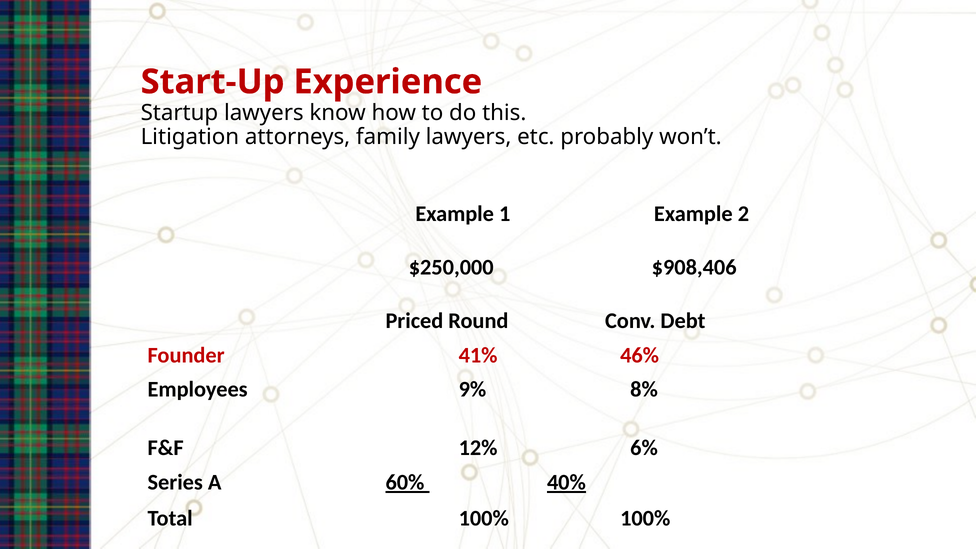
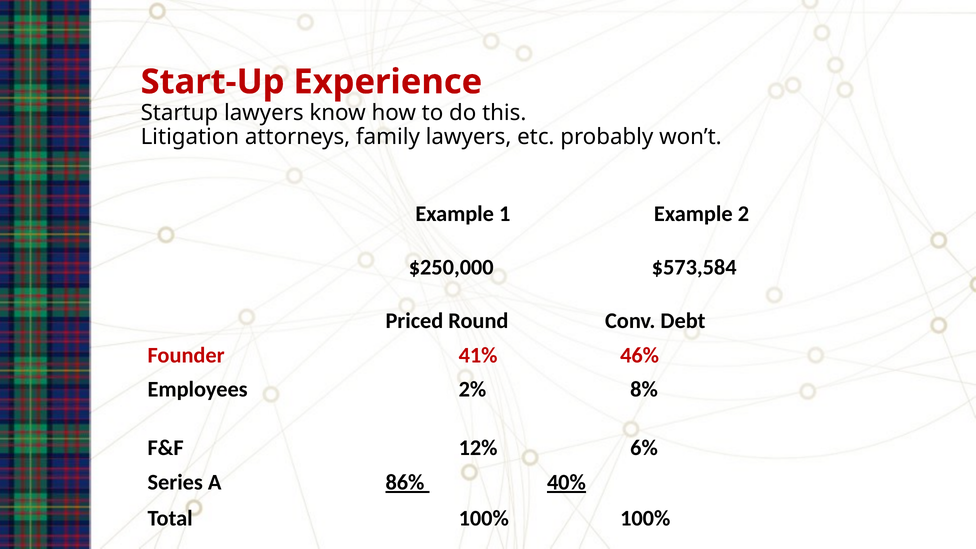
$908,406: $908,406 -> $573,584 (694, 268)
9%: 9% -> 2% (472, 390)
60%: 60% -> 86% (405, 482)
